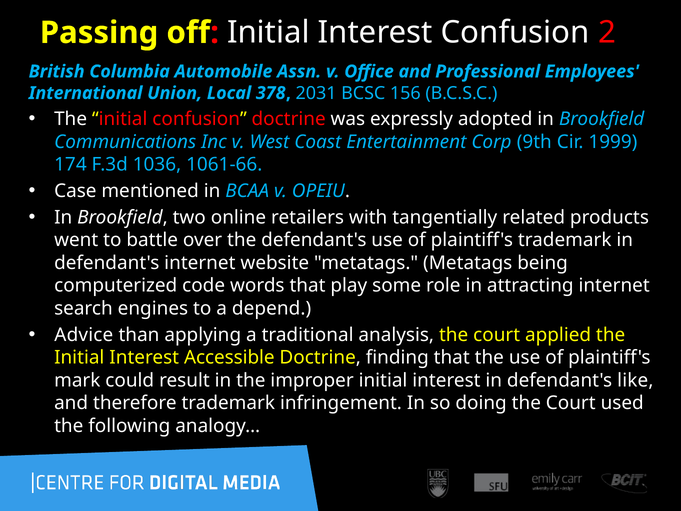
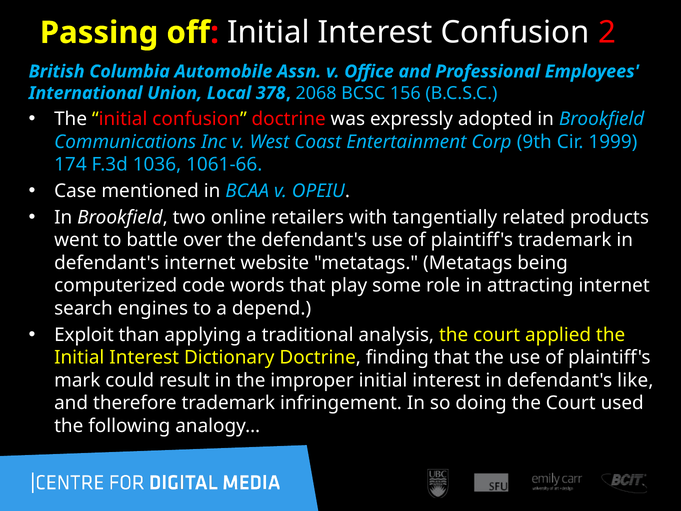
2031: 2031 -> 2068 (316, 93)
Advice: Advice -> Exploit (84, 335)
Accessible: Accessible -> Dictionary (229, 357)
